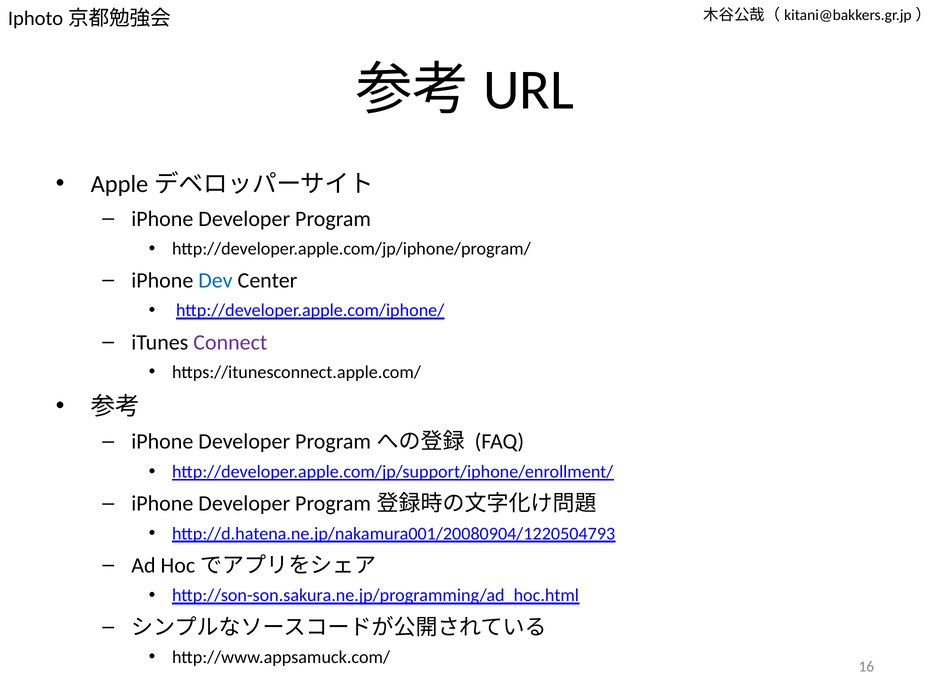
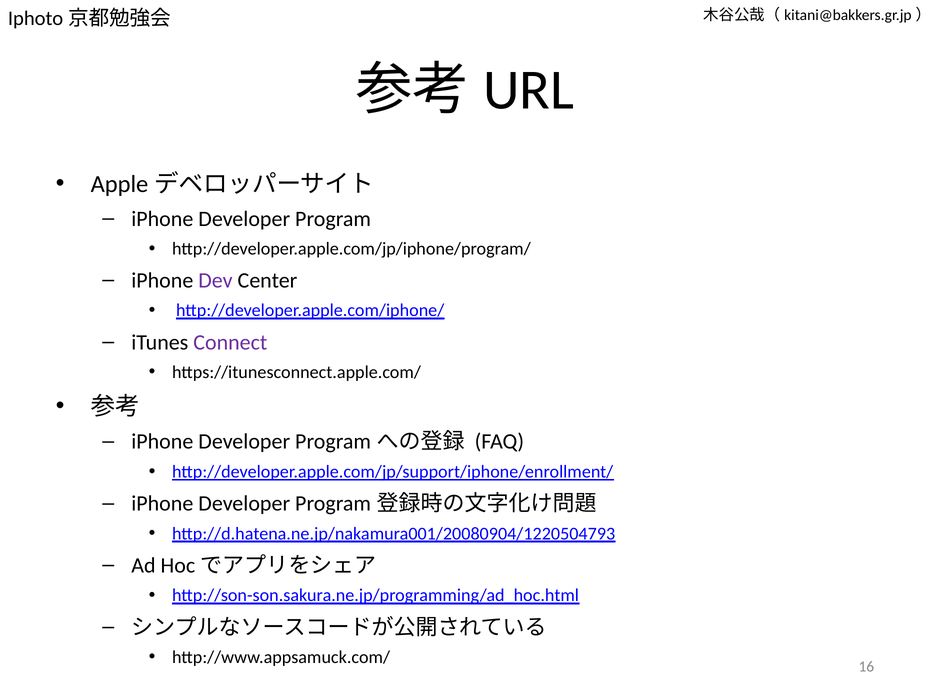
Dev colour: blue -> purple (215, 280)
